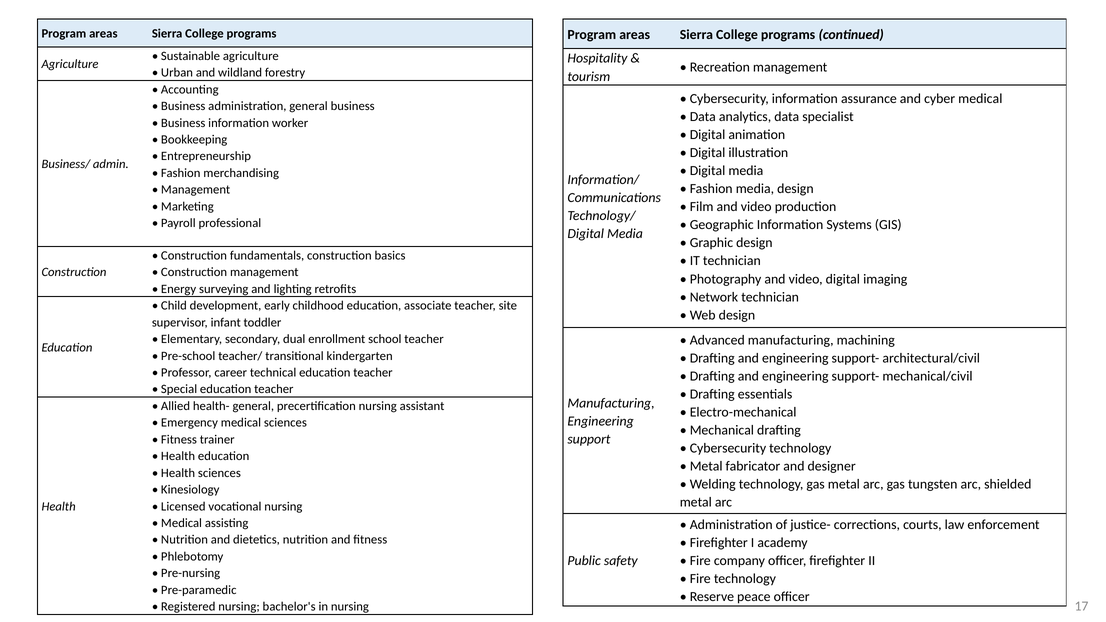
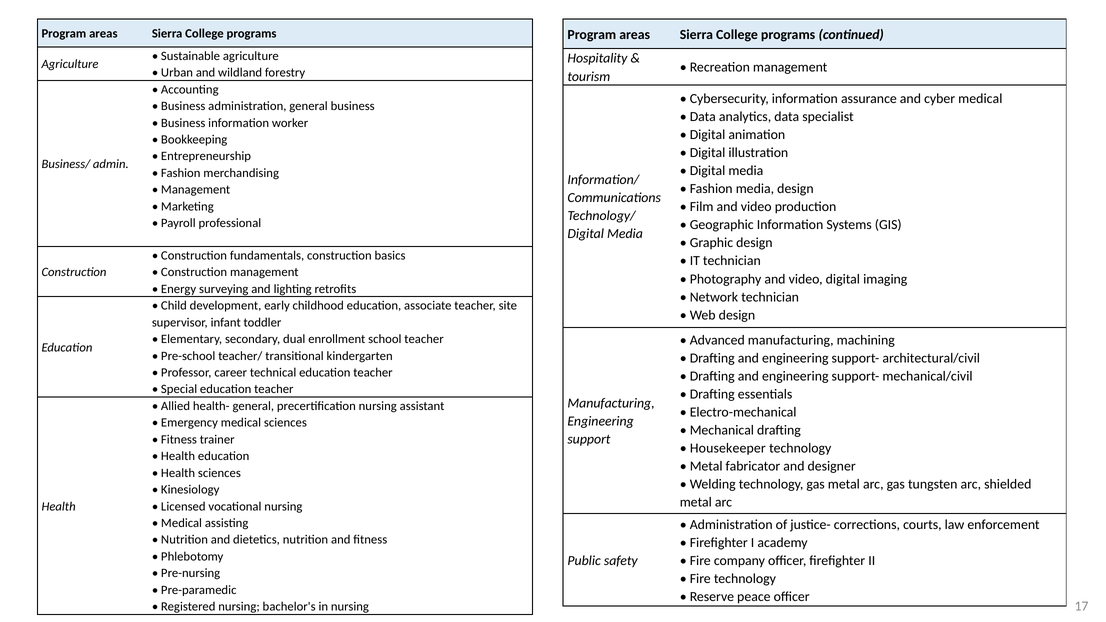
Cybersecurity: Cybersecurity -> Housekeeper (728, 448)
